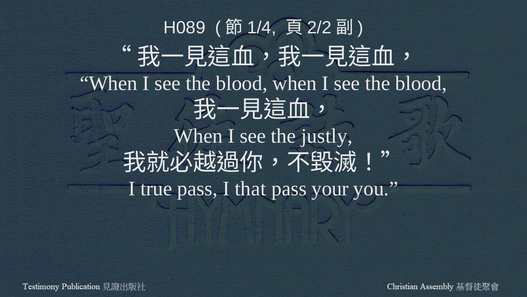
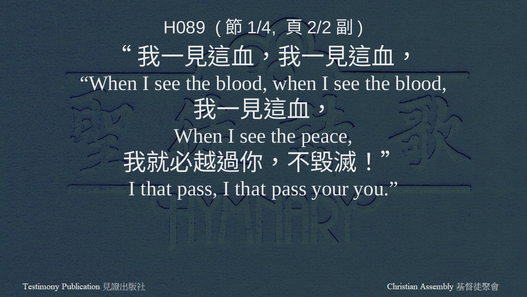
justly: justly -> peace (327, 136)
true: true -> that (156, 189)
